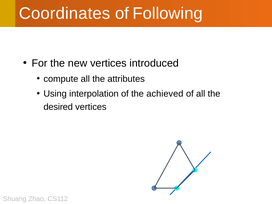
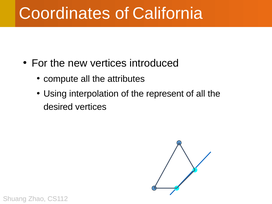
Following: Following -> California (168, 13)
achieved: achieved -> represent (165, 94)
